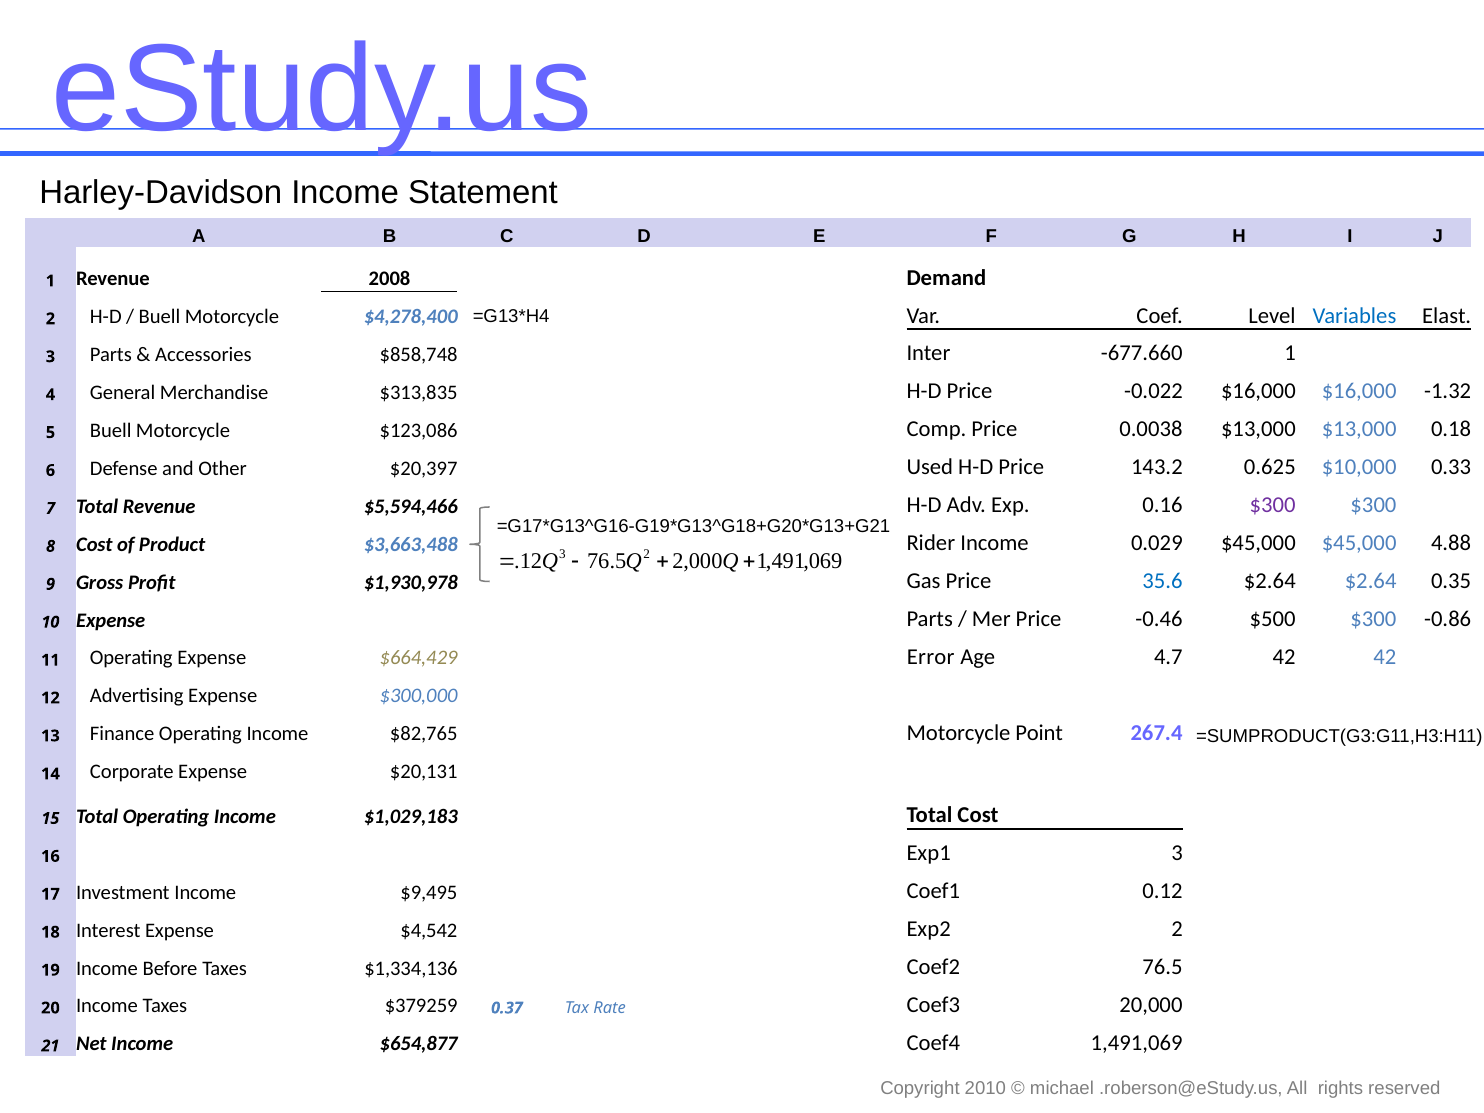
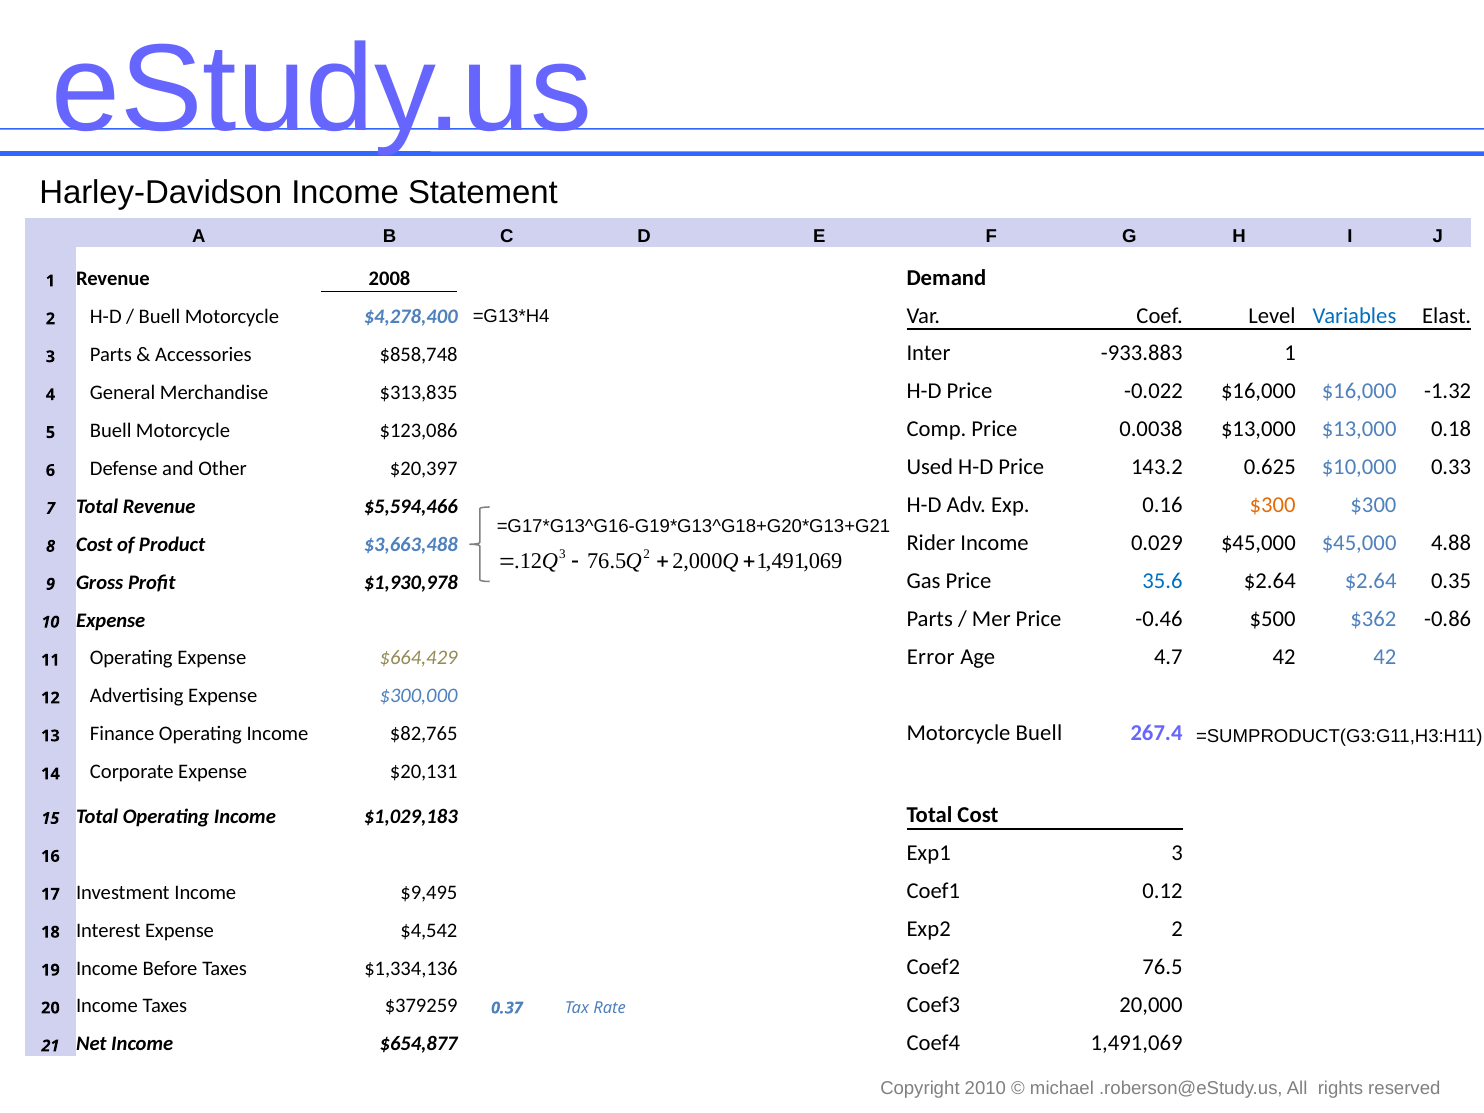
-677.660: -677.660 -> -933.883 (1142, 353)
$300 colour: purple -> orange (1273, 505)
$500 $300: $300 -> $362 (1373, 619)
Motorcycle Point: Point -> Buell (1039, 733)
